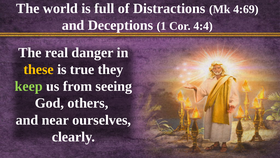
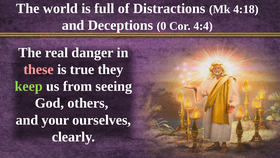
4:69: 4:69 -> 4:18 (246, 9)
1: 1 -> 0 (162, 26)
these colour: yellow -> pink (39, 69)
near: near -> your (55, 120)
